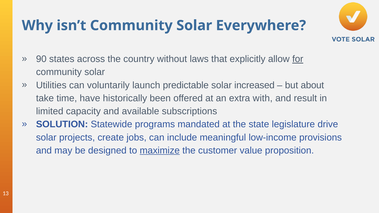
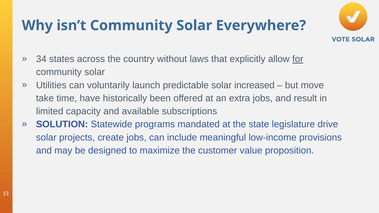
90: 90 -> 34 (41, 59)
about: about -> move (312, 85)
extra with: with -> jobs (263, 98)
maximize underline: present -> none (160, 151)
